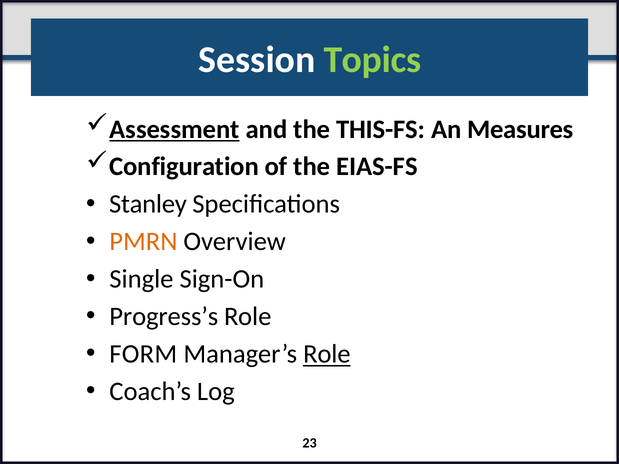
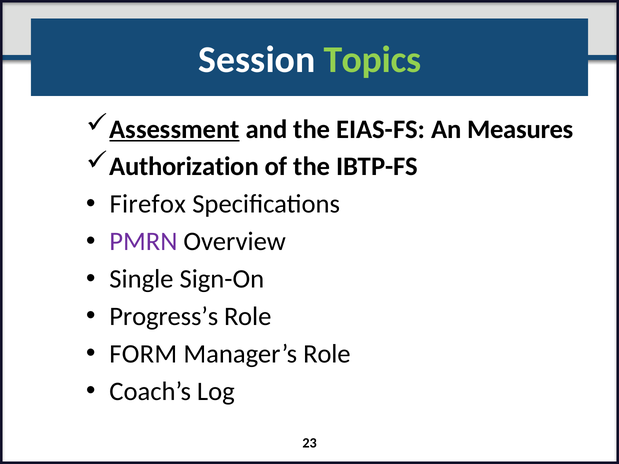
THIS-FS: THIS-FS -> EIAS-FS (381, 129)
Configuration: Configuration -> Authorization (184, 167)
EIAS-FS: EIAS-FS -> IBTP-FS (377, 167)
Stanley: Stanley -> Firefox (148, 204)
PMRN colour: orange -> purple (143, 242)
Role underline: present -> none (327, 354)
